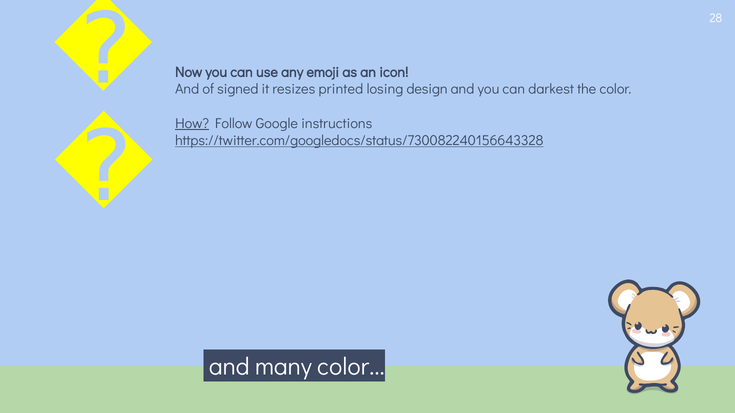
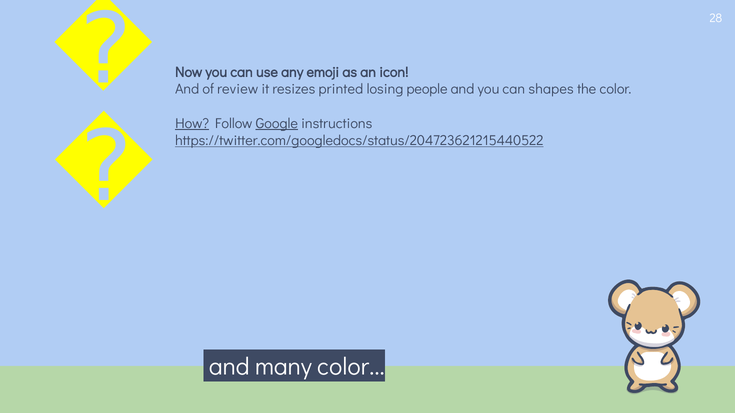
signed: signed -> review (238, 89)
design: design -> people (427, 89)
darkest: darkest -> shapes (551, 89)
Google underline: none -> present (277, 124)
https://twitter.com/googledocs/status/730082240156643328: https://twitter.com/googledocs/status/730082240156643328 -> https://twitter.com/googledocs/status/204723621215440522 (359, 141)
